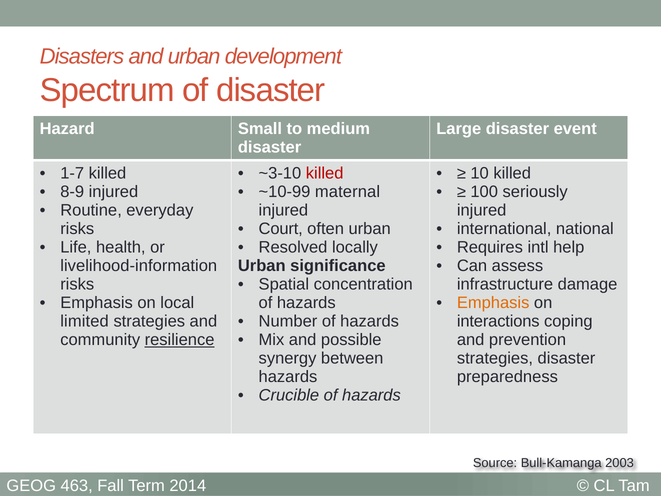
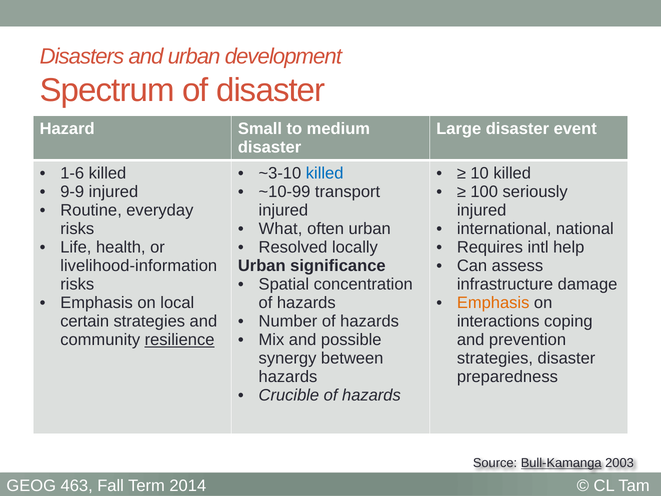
1-7: 1-7 -> 1-6 (72, 173)
killed colour: red -> blue (325, 173)
8-9: 8-9 -> 9-9 (72, 191)
maternal: maternal -> transport (348, 191)
Court: Court -> What (281, 228)
limited: limited -> certain (85, 321)
Bull-Kamanga underline: none -> present (561, 463)
